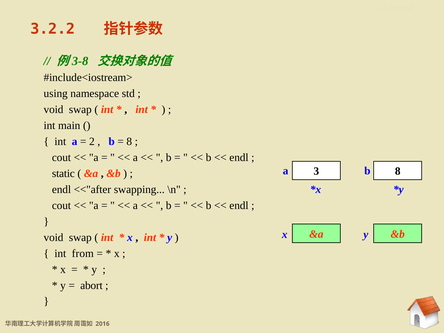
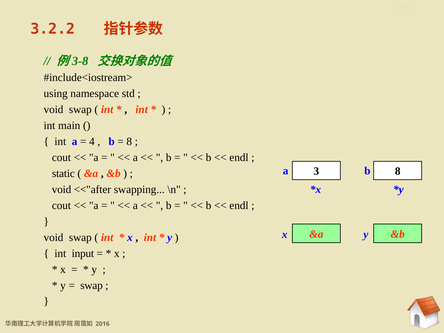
2: 2 -> 4 (92, 142)
endl: endl -> void (62, 189)
from: from -> input (83, 253)
abort: abort -> swap (91, 285)
